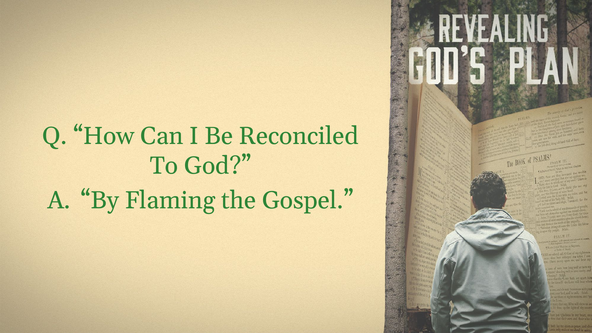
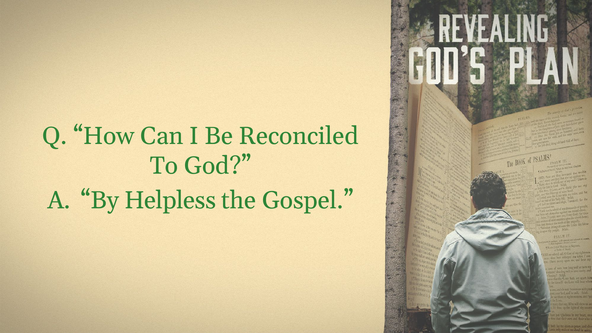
Flaming: Flaming -> Helpless (170, 200)
